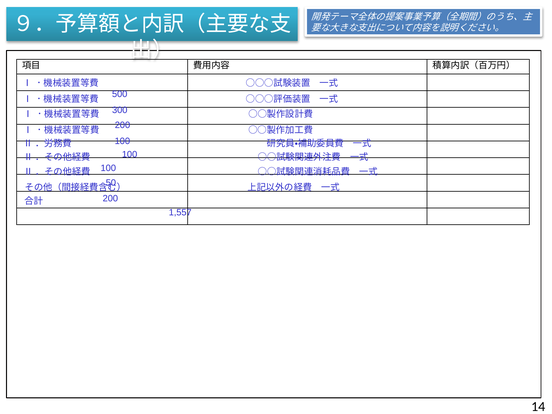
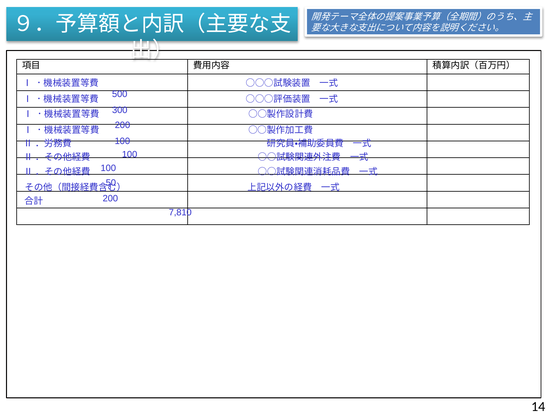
1,557: 1,557 -> 7,810 (180, 212)
